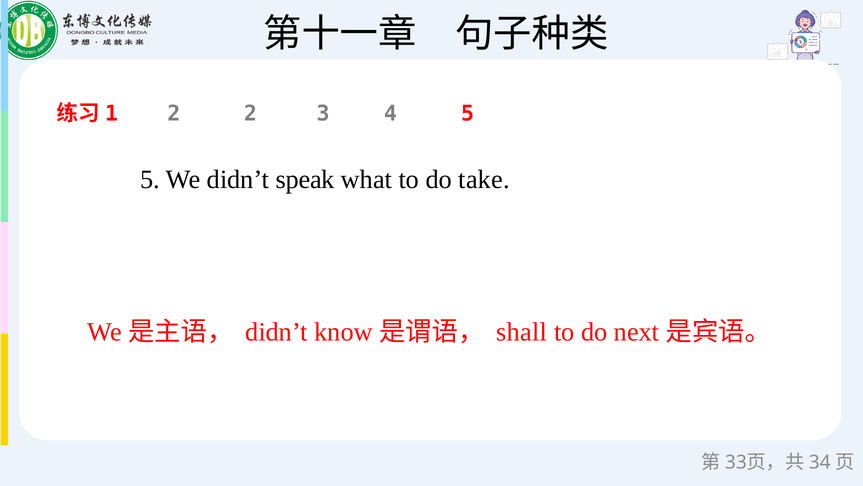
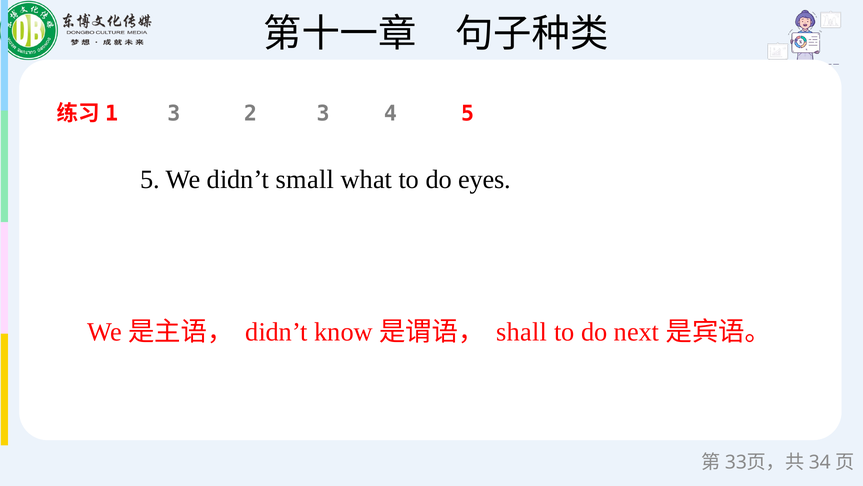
2: 2 -> 3 (174, 114)
speak: speak -> small (305, 179)
take: take -> eyes (484, 179)
